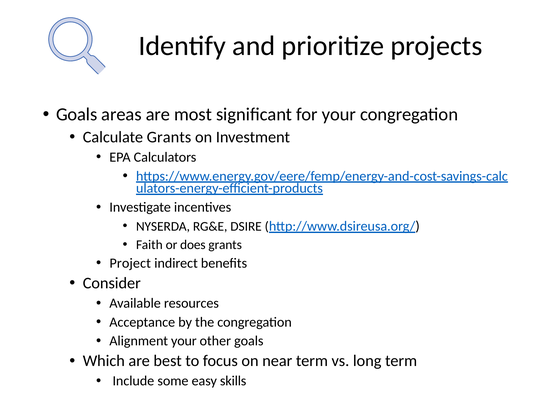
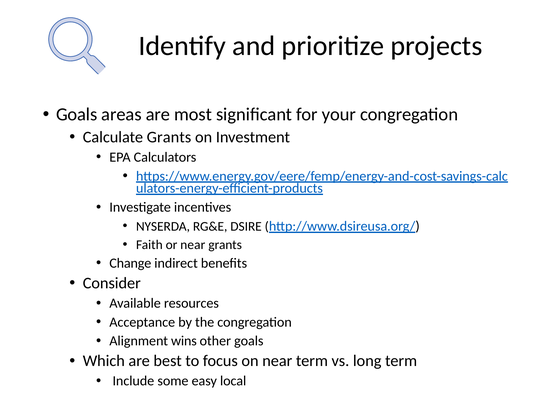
or does: does -> near (193, 245)
Project: Project -> Change (130, 264)
Alignment your: your -> wins (184, 342)
skills: skills -> local (233, 382)
